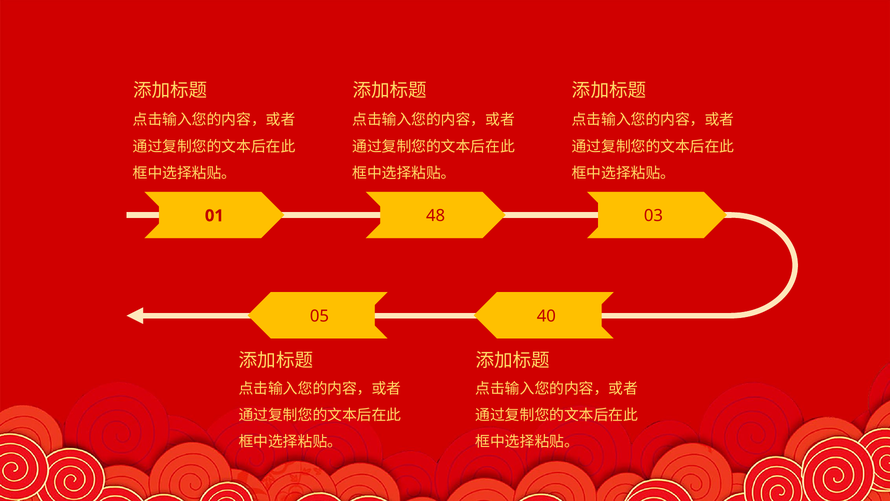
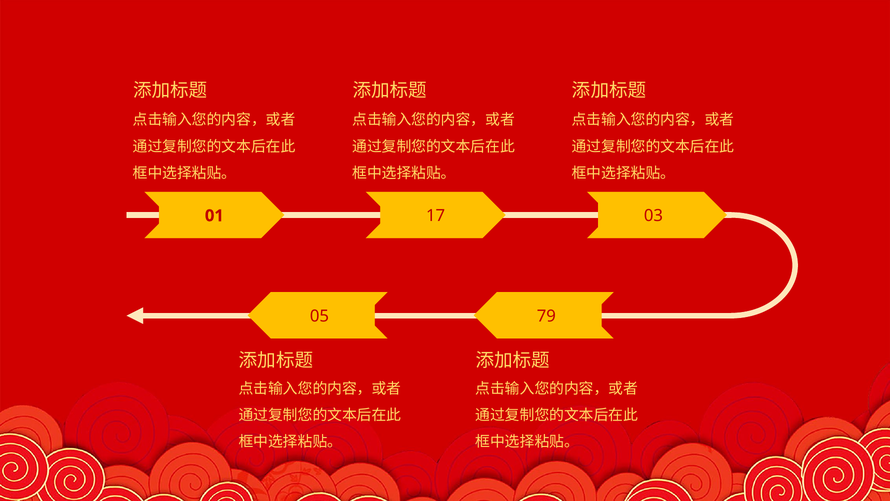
48: 48 -> 17 (436, 216)
40: 40 -> 79 (546, 316)
